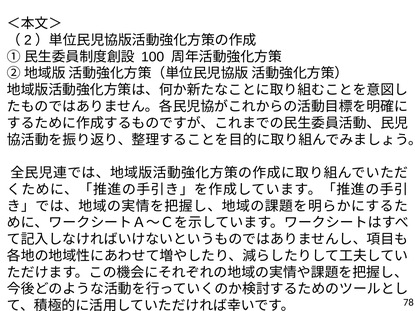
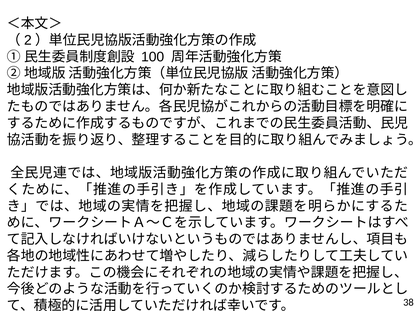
78: 78 -> 38 (408, 303)
